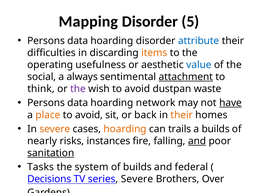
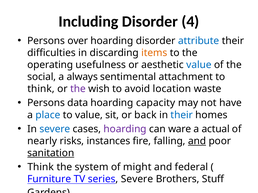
Mapping: Mapping -> Including (88, 22)
5: 5 -> 4 (190, 22)
data: data -> over (78, 41)
attachment underline: present -> none (186, 77)
dustpan: dustpan -> location (172, 89)
network: network -> capacity (156, 103)
have underline: present -> none (230, 103)
place colour: orange -> blue (48, 115)
avoid: avoid -> value (89, 115)
their colour: orange -> blue (182, 115)
severe colour: orange -> blue (55, 129)
hoarding colour: orange -> purple (125, 129)
trails: trails -> ware (180, 129)
a builds: builds -> actual (216, 129)
Tasks: Tasks -> Think (41, 167)
of builds: builds -> might (137, 167)
Decisions: Decisions -> Furniture (49, 179)
Over: Over -> Stuff (213, 179)
